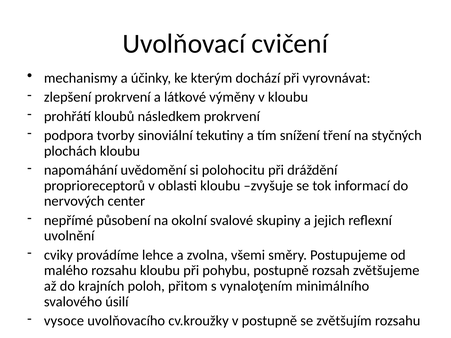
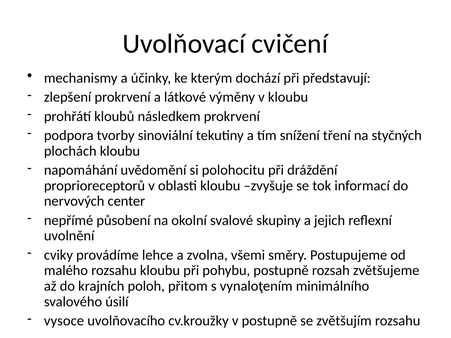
vyrovnávat: vyrovnávat -> představují (337, 78)
